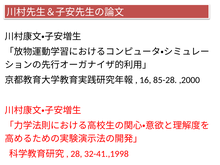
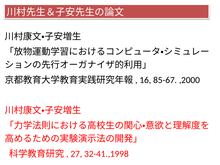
85-28: 85-28 -> 85-67 (165, 80)
28: 28 -> 27 (76, 154)
